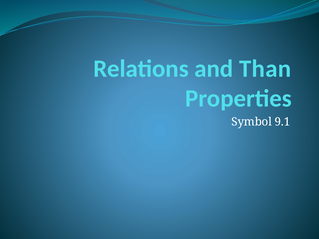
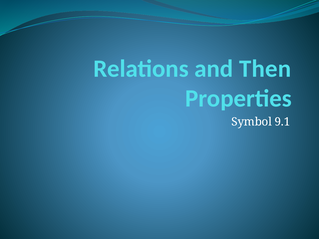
Than: Than -> Then (265, 69)
